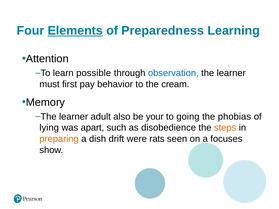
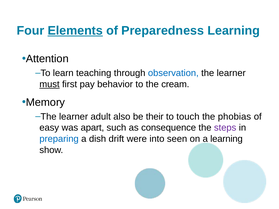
possible: possible -> teaching (94, 73)
must underline: none -> present (49, 84)
your: your -> their (155, 117)
going: going -> touch (188, 117)
lying: lying -> easy (49, 128)
disobedience: disobedience -> consequence (169, 128)
steps colour: orange -> purple (225, 128)
preparing colour: orange -> blue (59, 139)
rats: rats -> into (157, 139)
a focuses: focuses -> learning (226, 139)
